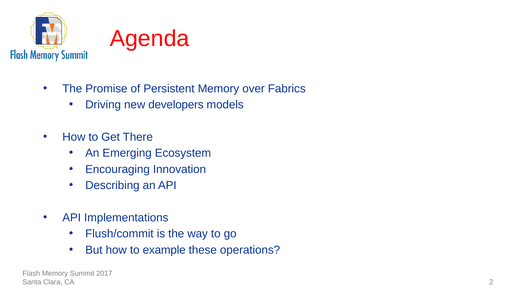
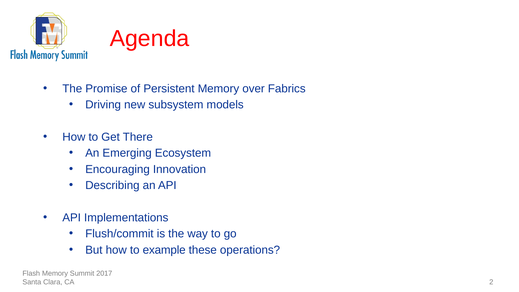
developers: developers -> subsystem (176, 105)
